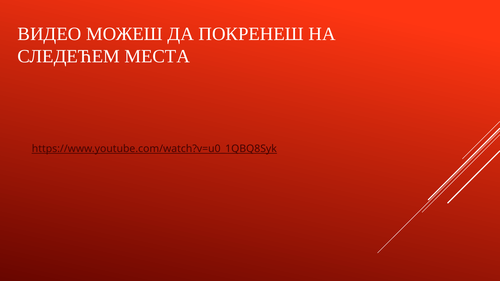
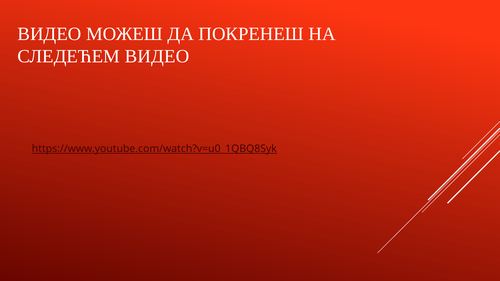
СЛЕДЕЋЕМ МЕСТА: МЕСТА -> ВИДЕО (157, 56)
